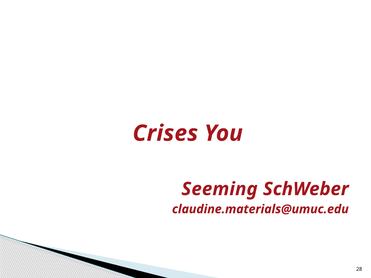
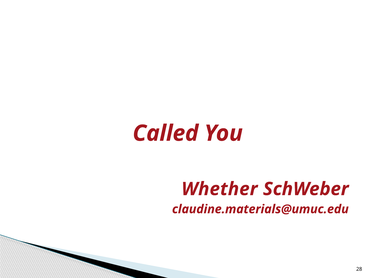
Crises: Crises -> Called (166, 133)
Seeming: Seeming -> Whether (220, 189)
